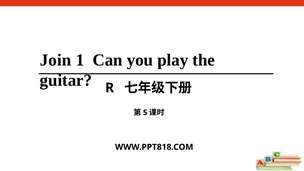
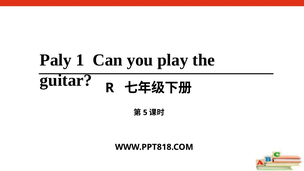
Join: Join -> Paly (56, 60)
